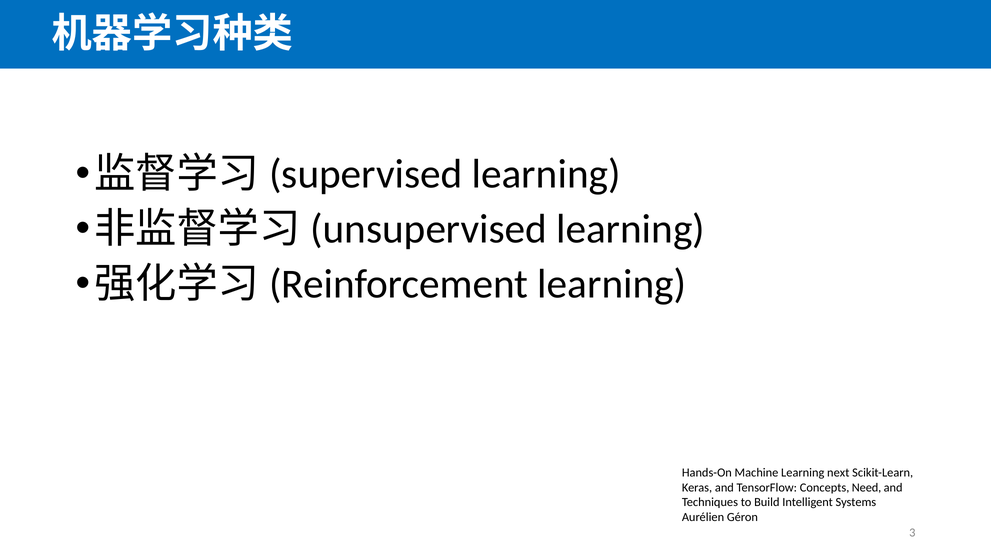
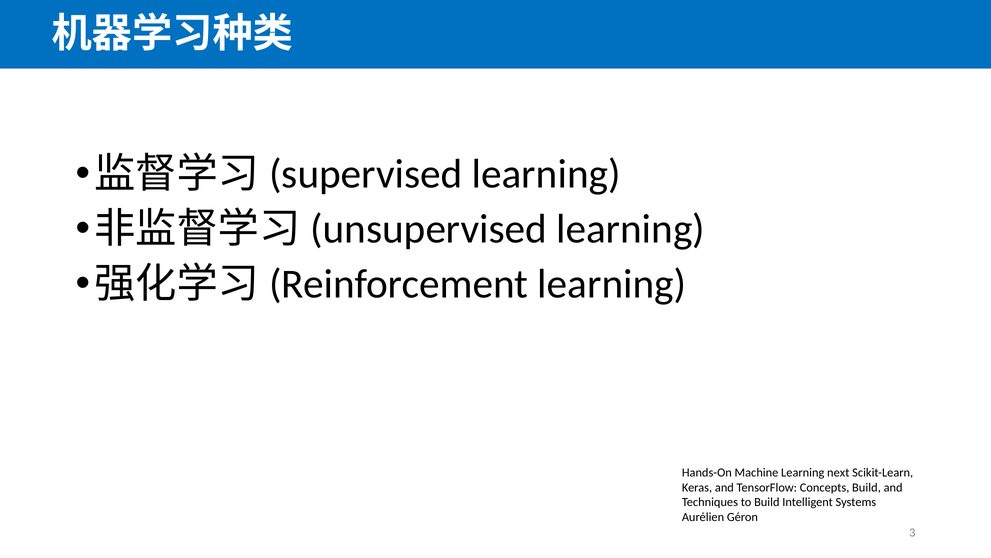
Concepts Need: Need -> Build (866, 487)
